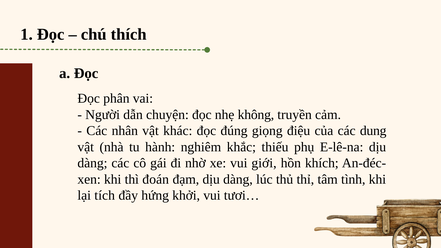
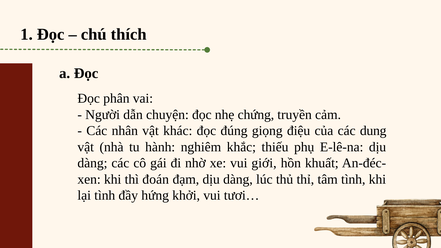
không: không -> chứng (256, 115)
khích: khích -> khuất (322, 163)
lại tích: tích -> tình (105, 195)
